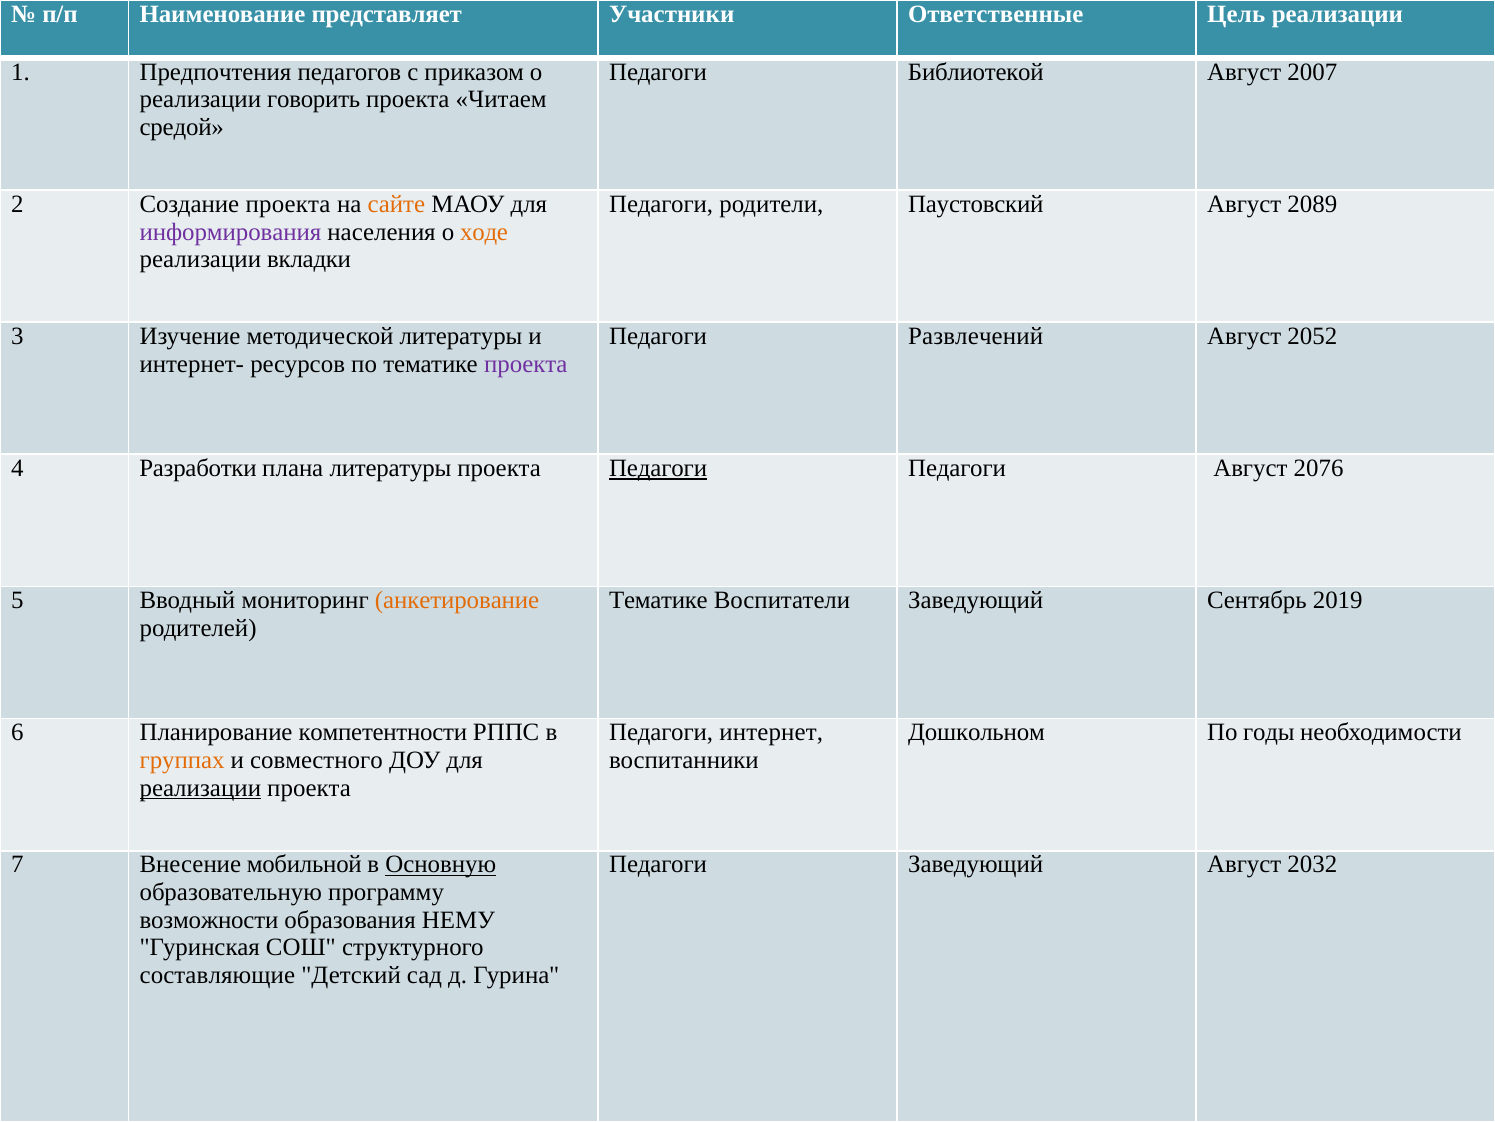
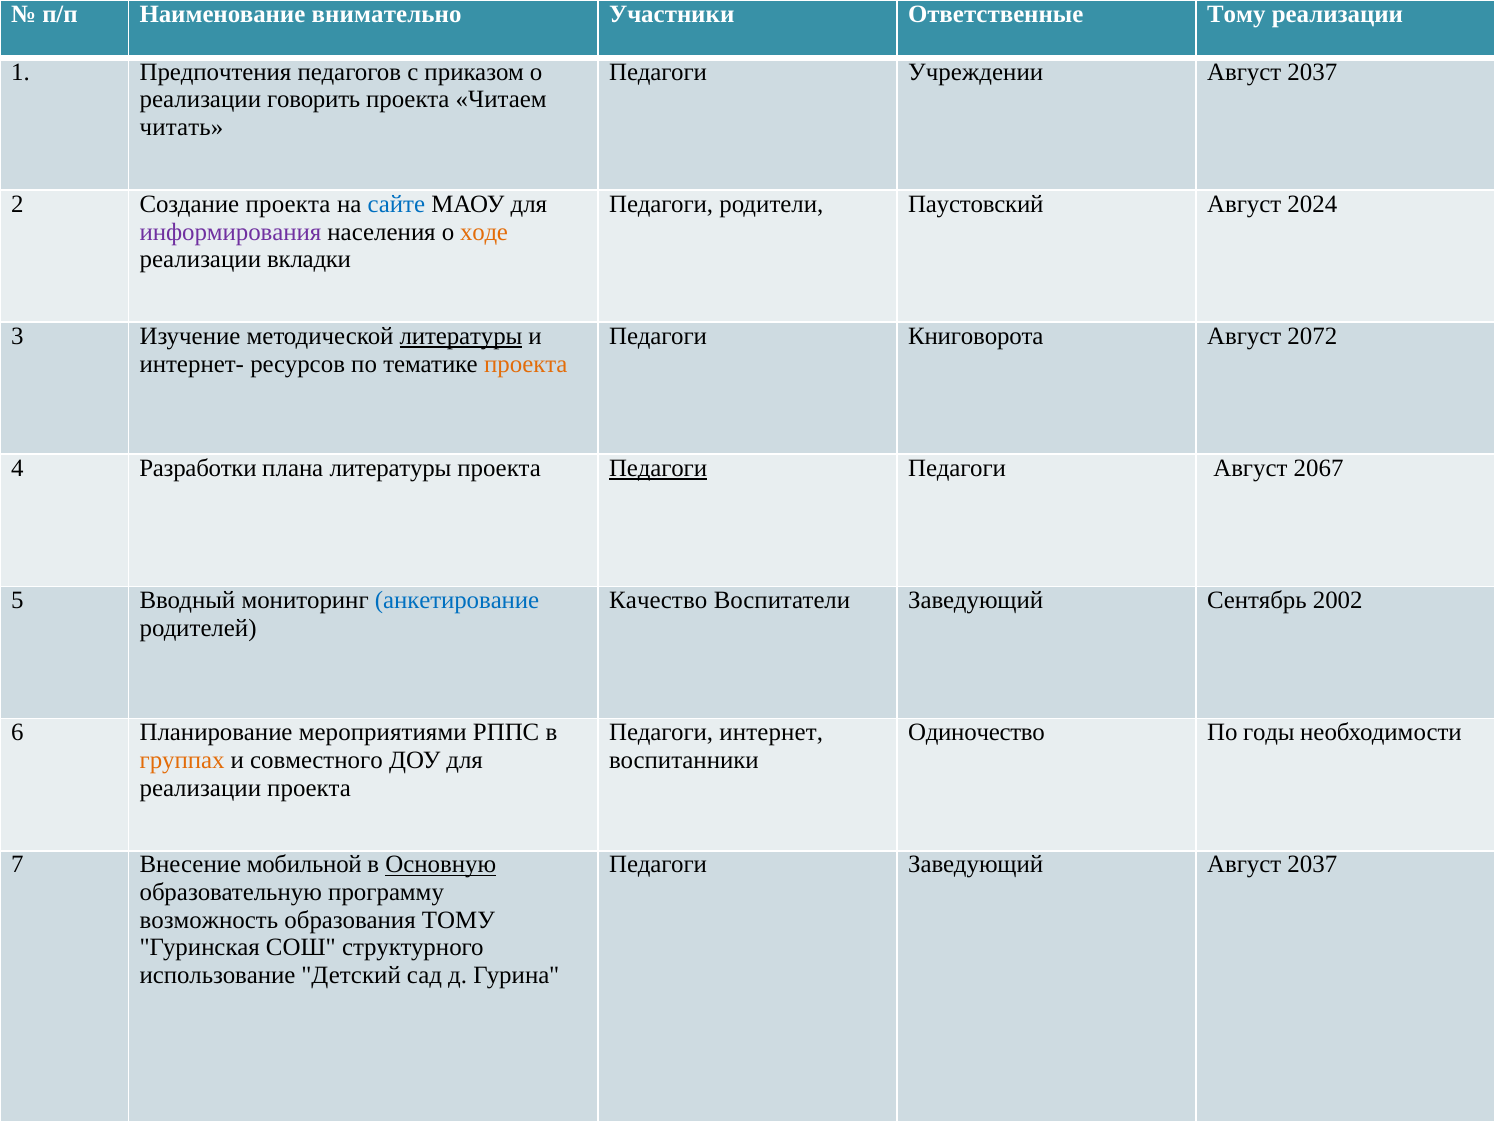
представляет: представляет -> внимательно (387, 14)
Ответственные Цель: Цель -> Тому (1236, 14)
Библиотекой: Библиотекой -> Учреждении (976, 72)
2007: 2007 -> 2037 (1312, 72)
средой: средой -> читать (182, 127)
сайте colour: orange -> blue (396, 204)
2089: 2089 -> 2024 (1312, 204)
литературы underline: none -> present (461, 336)
Развлечений: Развлечений -> Книговорота (976, 336)
2052: 2052 -> 2072 (1312, 336)
проекта colour: purple -> orange (526, 364)
2076: 2076 -> 2067 (1319, 468)
анкетирование colour: orange -> blue (457, 600)
Тематике: Тематике -> Качество (658, 600)
2019: 2019 -> 2002 (1338, 600)
компетентности: компетентности -> мероприятиями (383, 732)
Дошкольном: Дошкольном -> Одиночество (976, 732)
реализации underline: present -> none (200, 787)
Заведующий Август 2032: 2032 -> 2037 (1312, 864)
возможности: возможности -> возможность (209, 919)
образования НЕМУ: НЕМУ -> ТОМУ (458, 919)
составляющие: составляющие -> использование (217, 975)
